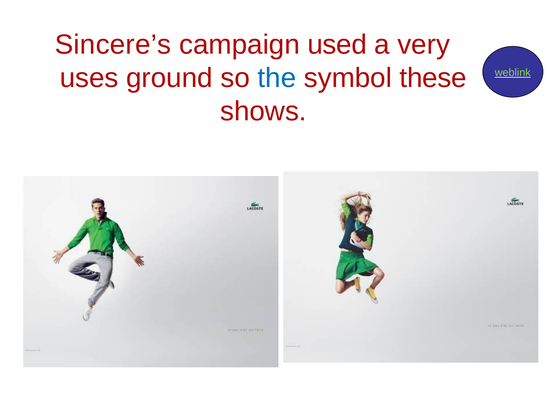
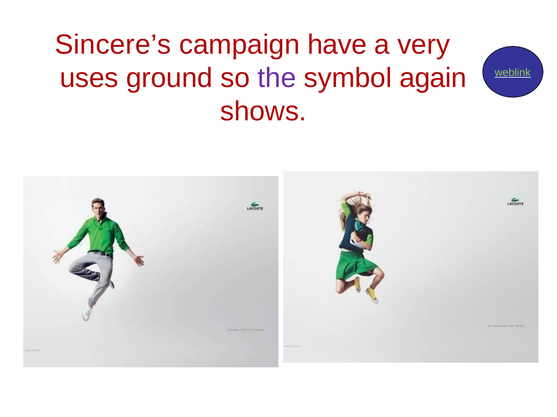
used: used -> have (337, 45)
the colour: blue -> purple (277, 78)
these: these -> again (433, 78)
